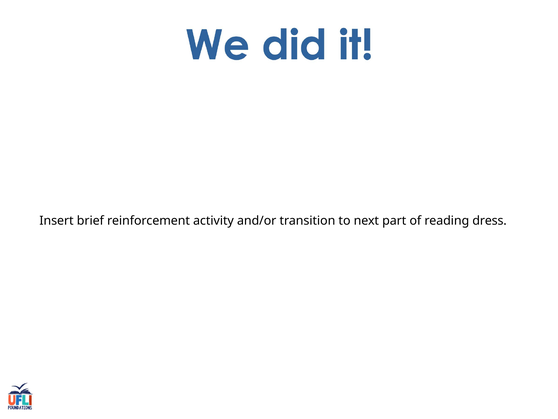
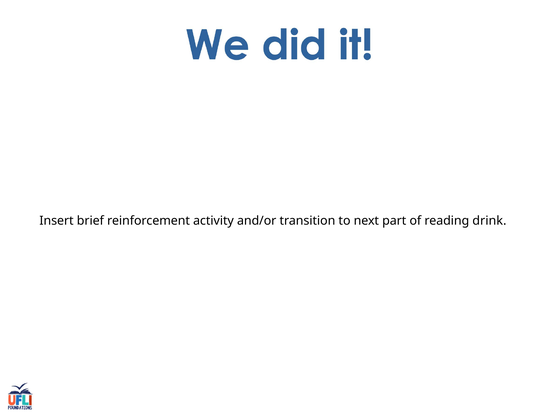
dress: dress -> drink (489, 220)
